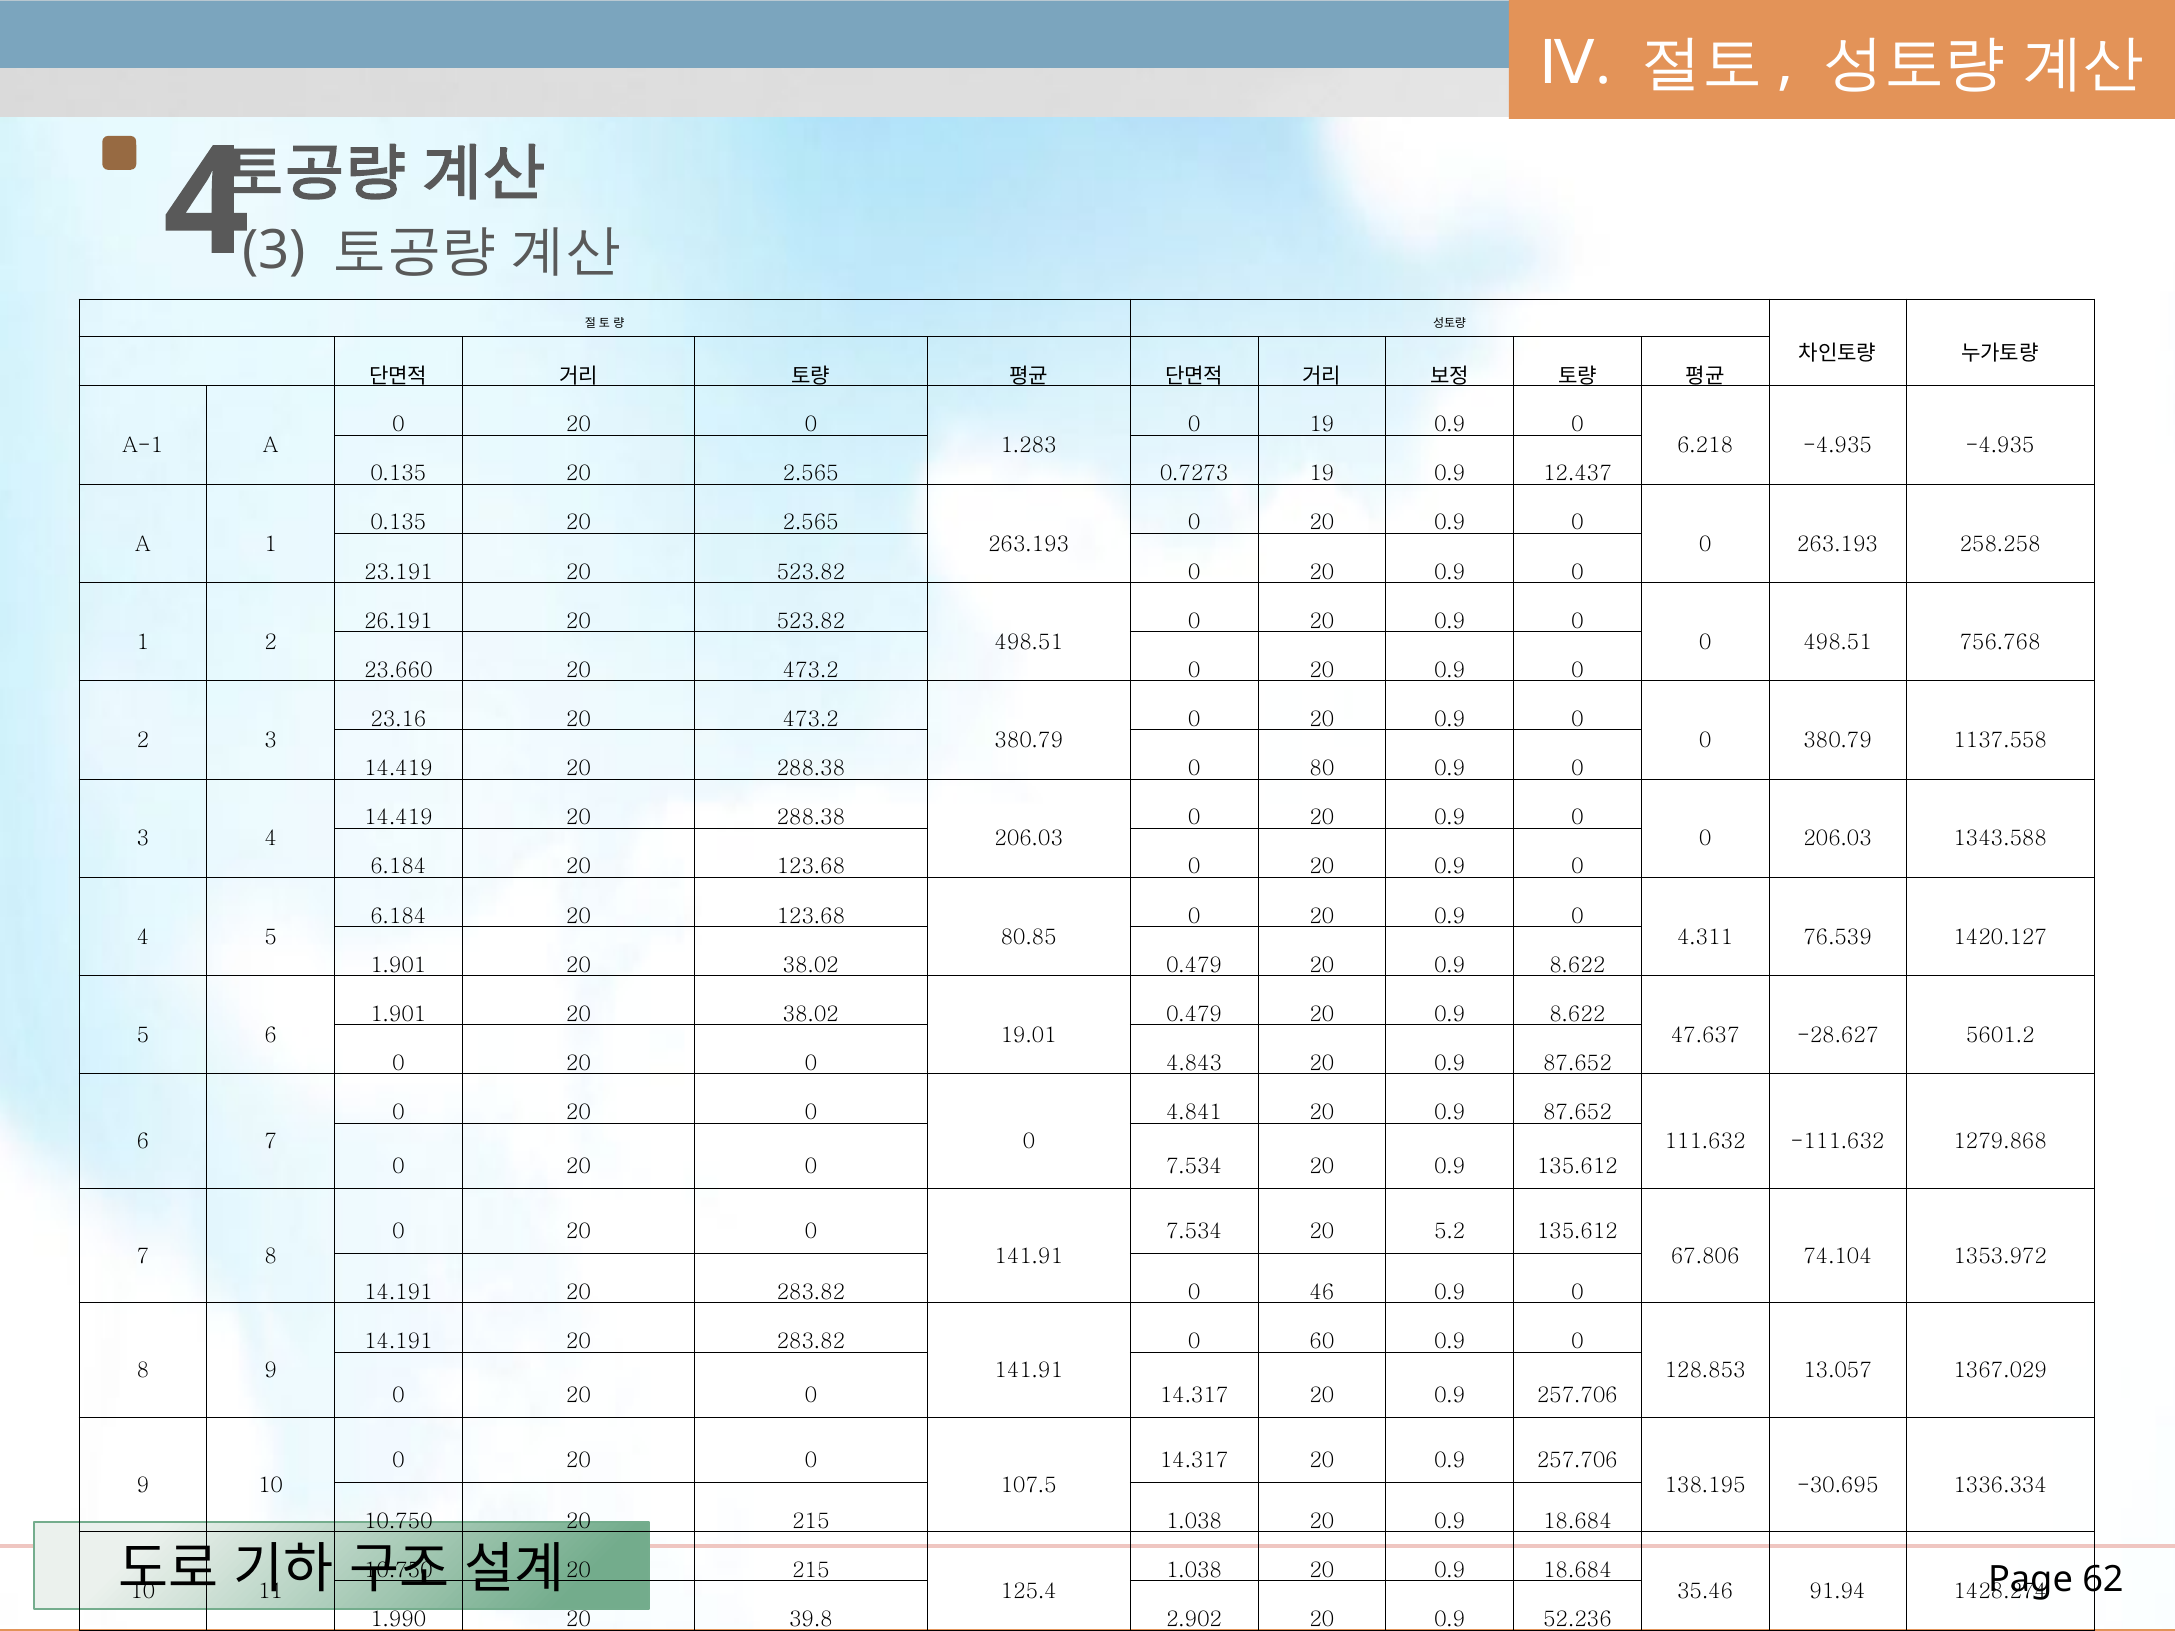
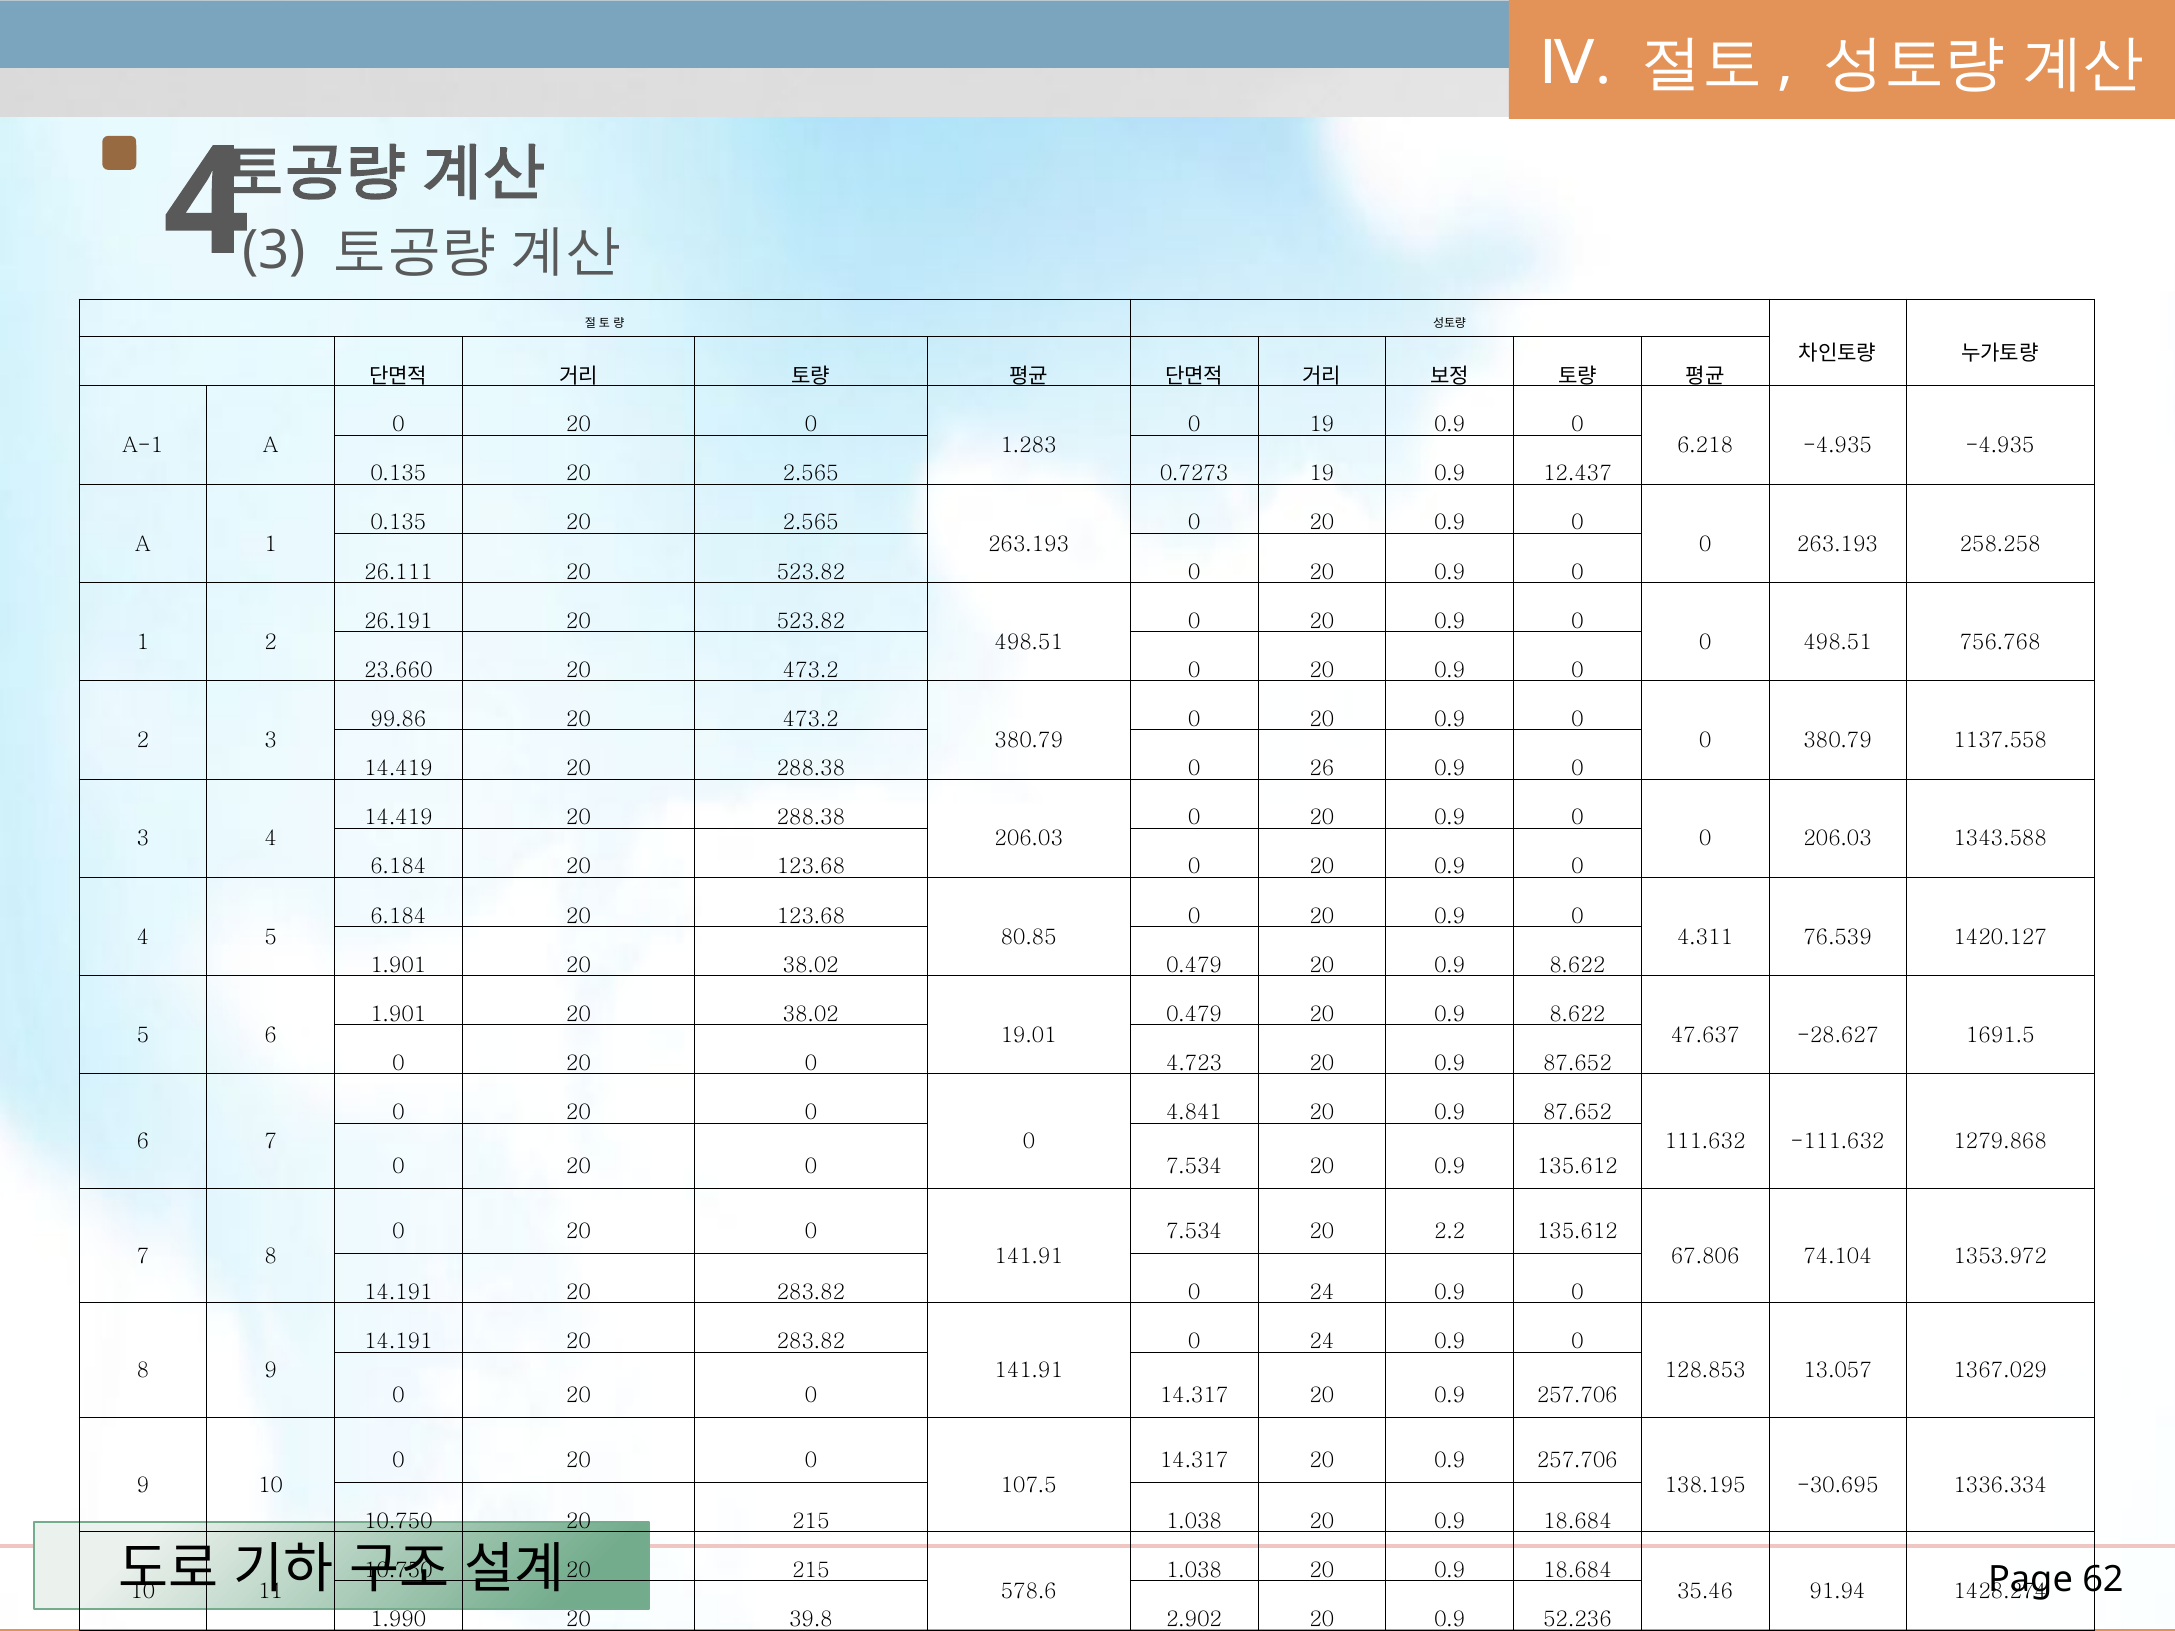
23.191: 23.191 -> 26.111 (398, 572)
23.16: 23.16 -> 99.86 (398, 720)
80: 80 -> 26 (1322, 769)
5601.2: 5601.2 -> 1691.5 (2000, 1036)
4.843: 4.843 -> 4.723 (1194, 1064)
5.2: 5.2 -> 2.2 (1450, 1232)
283.82 0 46: 46 -> 24 (1322, 1293)
60: 60 -> 24 (1322, 1342)
125.4: 125.4 -> 578.6 (1029, 1592)
